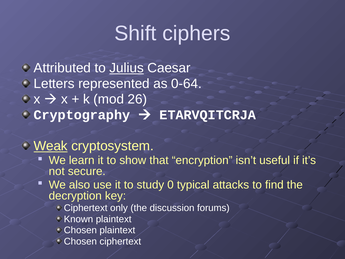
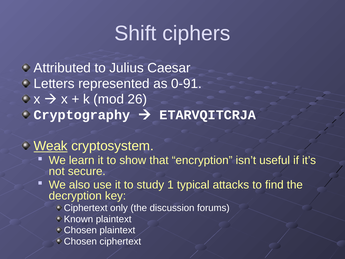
Julius underline: present -> none (127, 68)
0-64: 0-64 -> 0-91 (187, 84)
0: 0 -> 1 (171, 185)
